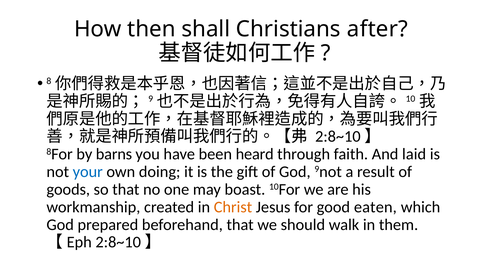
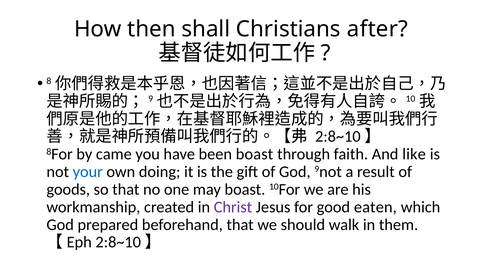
barns: barns -> came (114, 154)
been heard: heard -> boast (255, 154)
laid: laid -> like (414, 154)
Christ colour: orange -> purple (233, 207)
